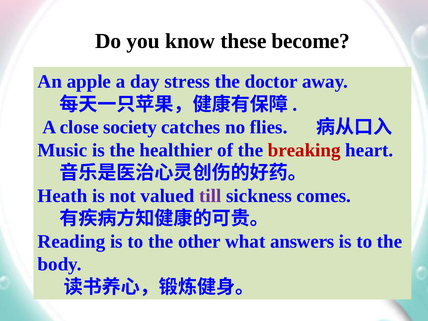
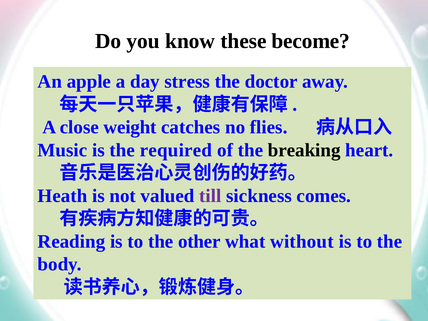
society: society -> weight (130, 127)
healthier: healthier -> required (176, 150)
breaking colour: red -> black (304, 150)
answers: answers -> without (302, 242)
